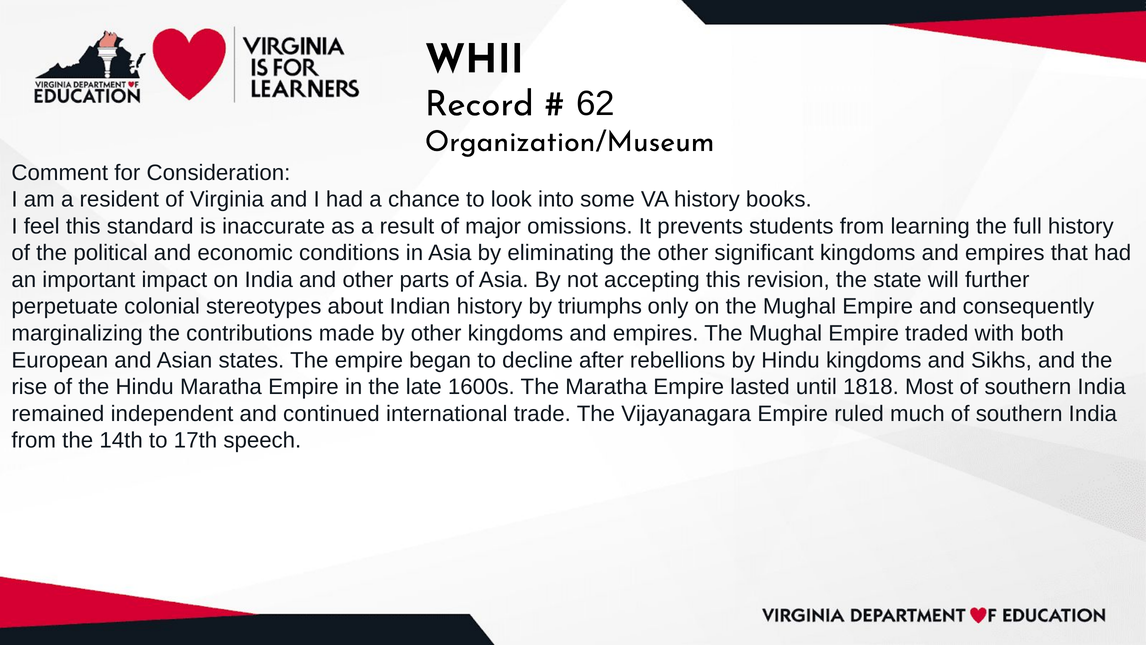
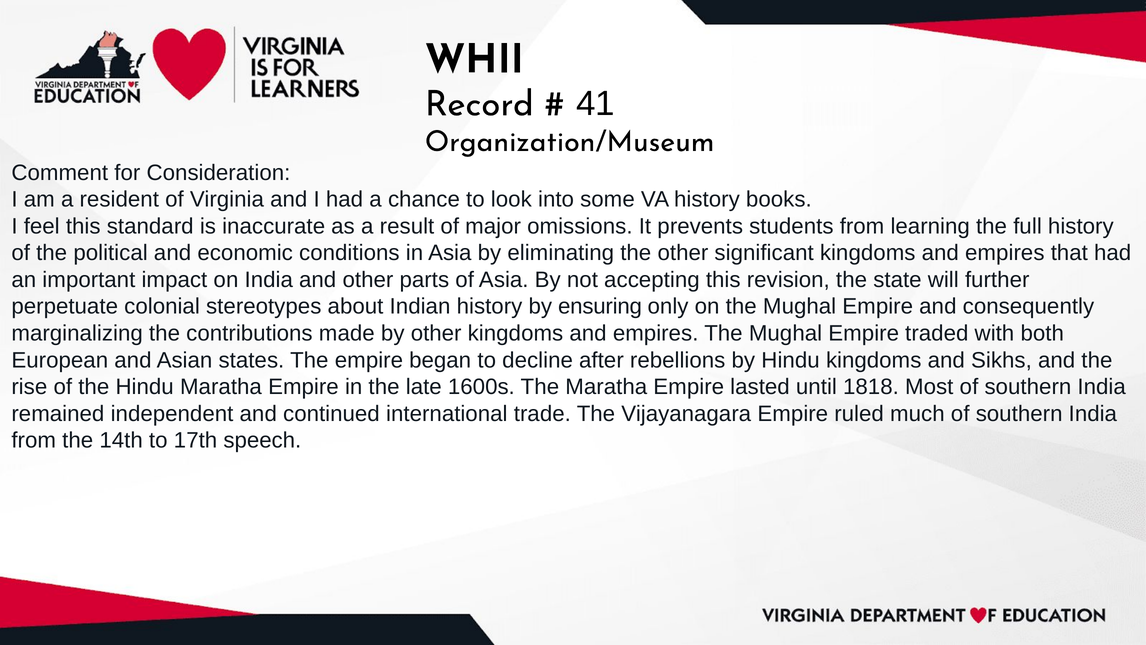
62: 62 -> 41 (595, 104)
triumphs: triumphs -> ensuring (600, 306)
